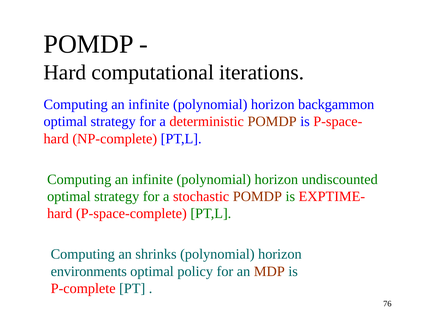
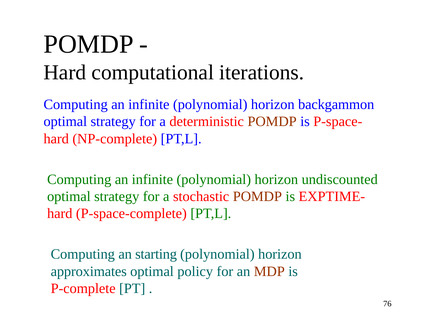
shrinks: shrinks -> starting (156, 254)
environments: environments -> approximates (89, 271)
